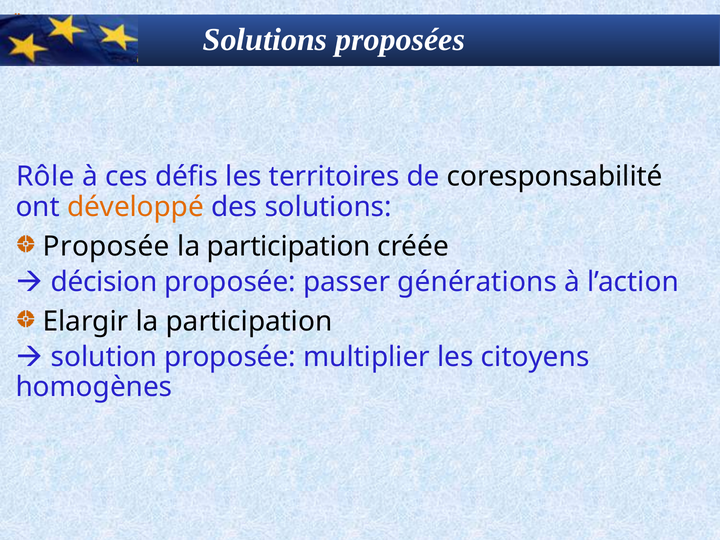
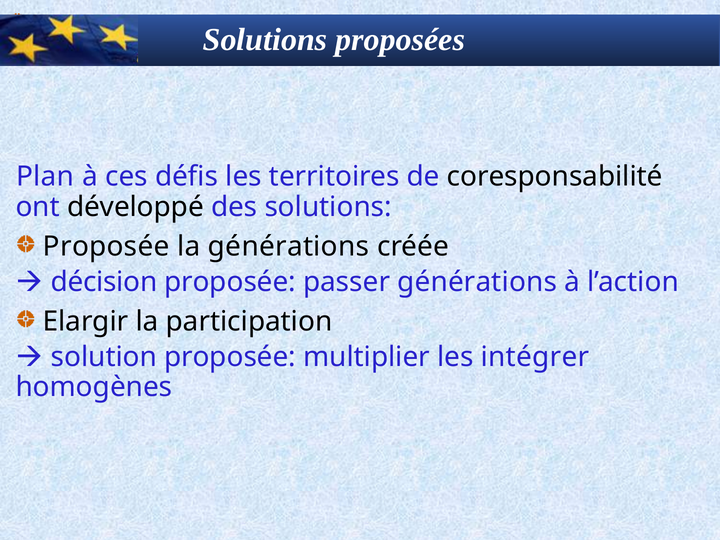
Rôle: Rôle -> Plan (45, 177)
développé colour: orange -> black (136, 207)
participation: participation -> générations (289, 246)
citoyens: citoyens -> intégrer (535, 357)
